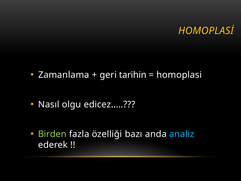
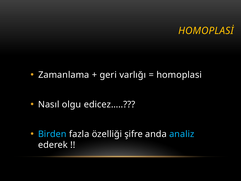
tarihin: tarihin -> varlığı (133, 75)
Birden colour: light green -> light blue (52, 134)
bazı: bazı -> şifre (134, 134)
